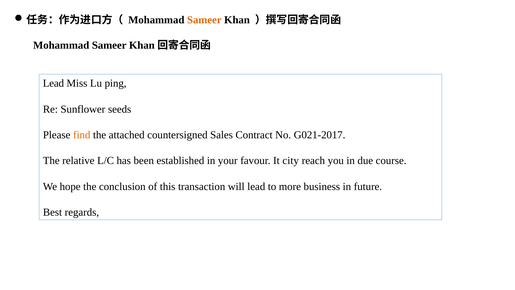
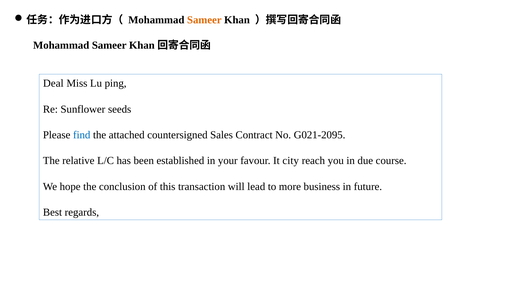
Lead: Lead -> Deal (53, 83)
find colour: orange -> blue (82, 135)
G021-2017: G021-2017 -> G021-2095 (320, 135)
